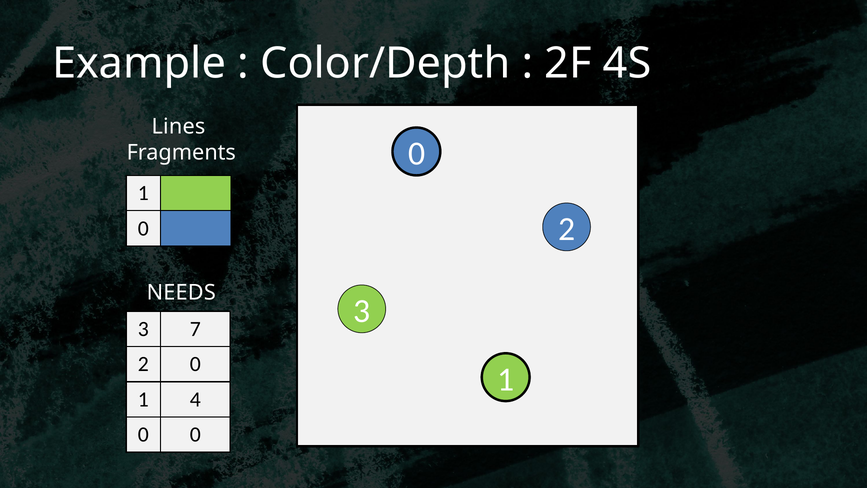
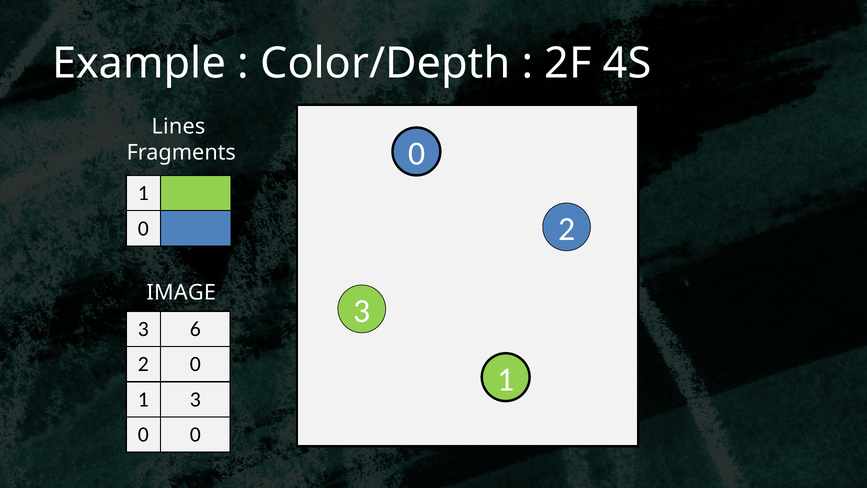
NEEDS: NEEDS -> IMAGE (181, 292)
7: 7 -> 6 (195, 329)
1 4: 4 -> 3 (195, 399)
